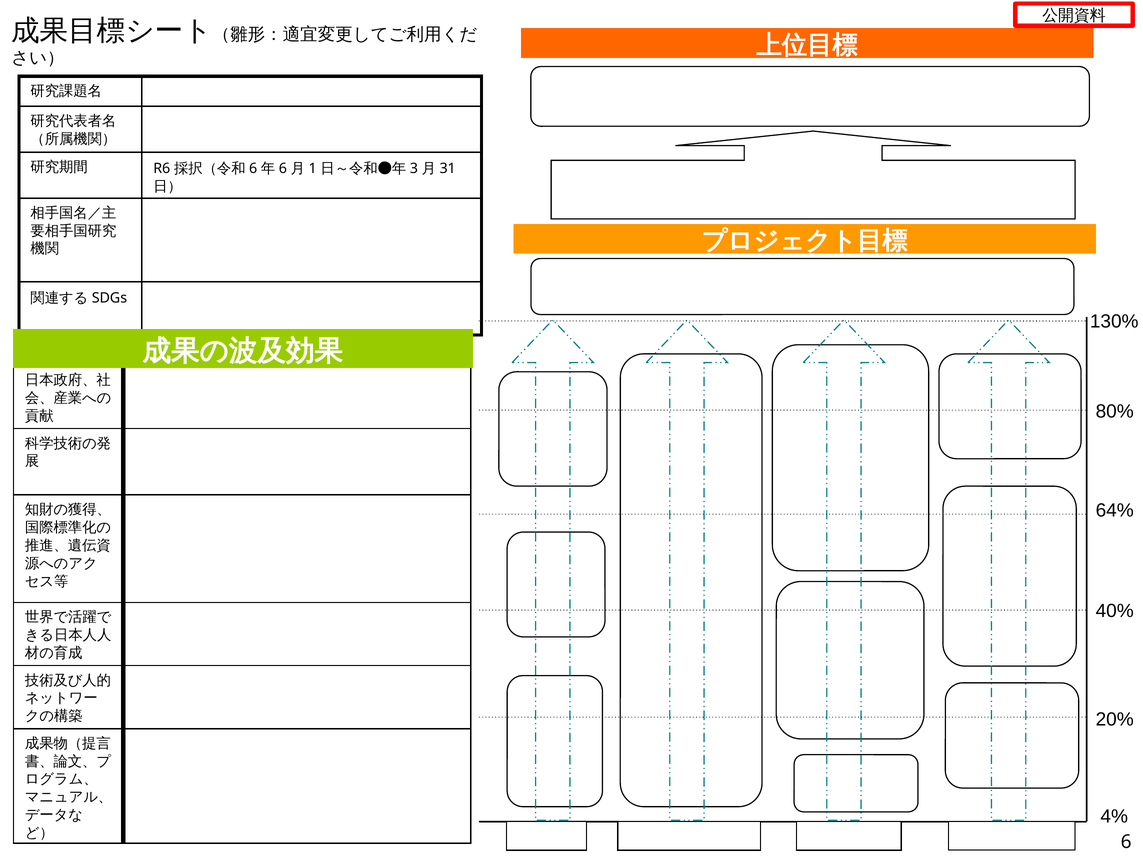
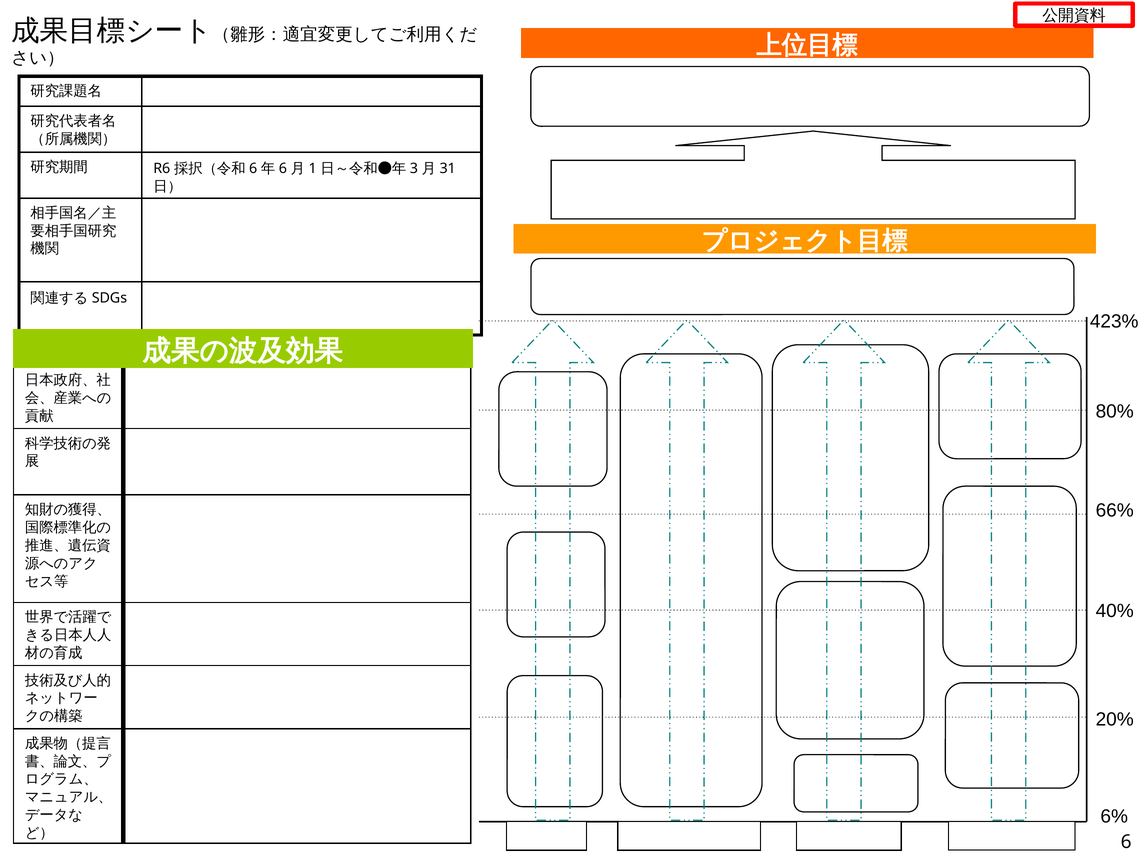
130%: 130% -> 423% (1114, 321)
64%: 64% -> 66% (1115, 510)
4%: 4% -> 6% (1114, 816)
